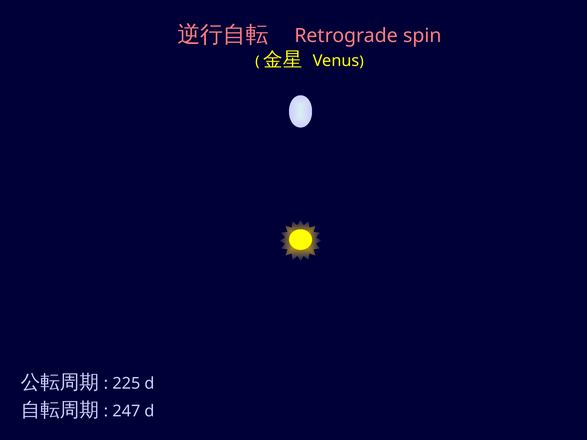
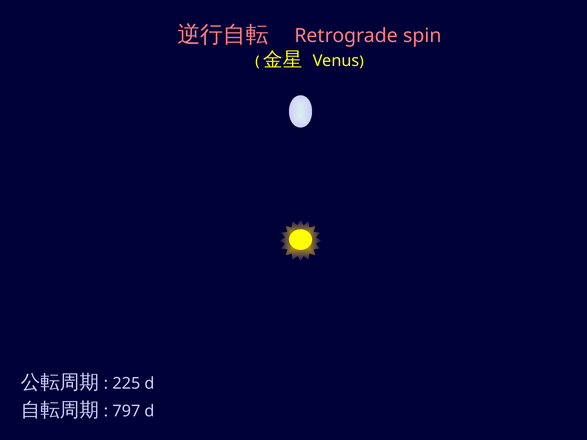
247: 247 -> 797 (126, 411)
